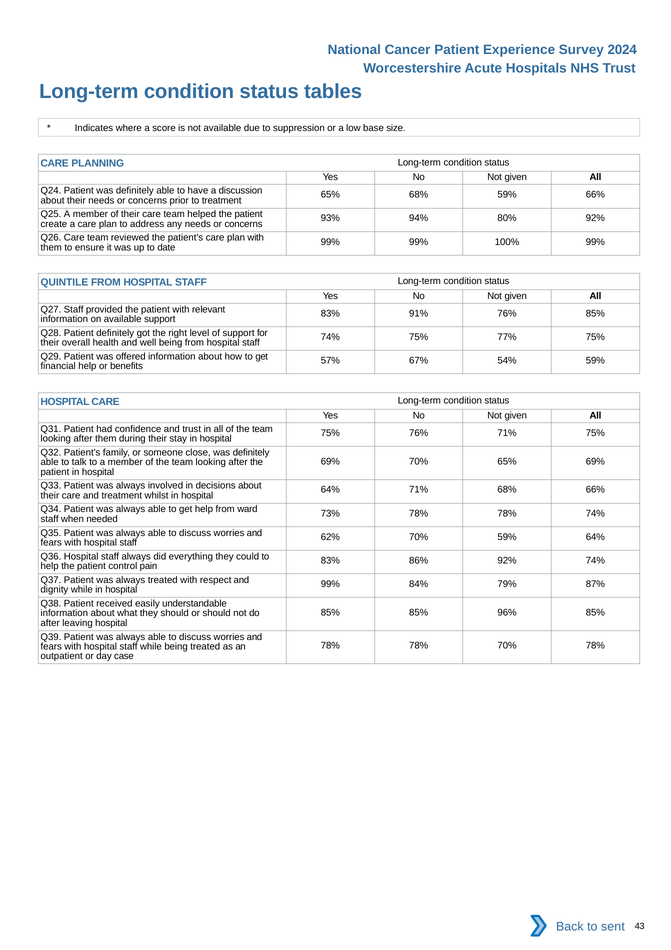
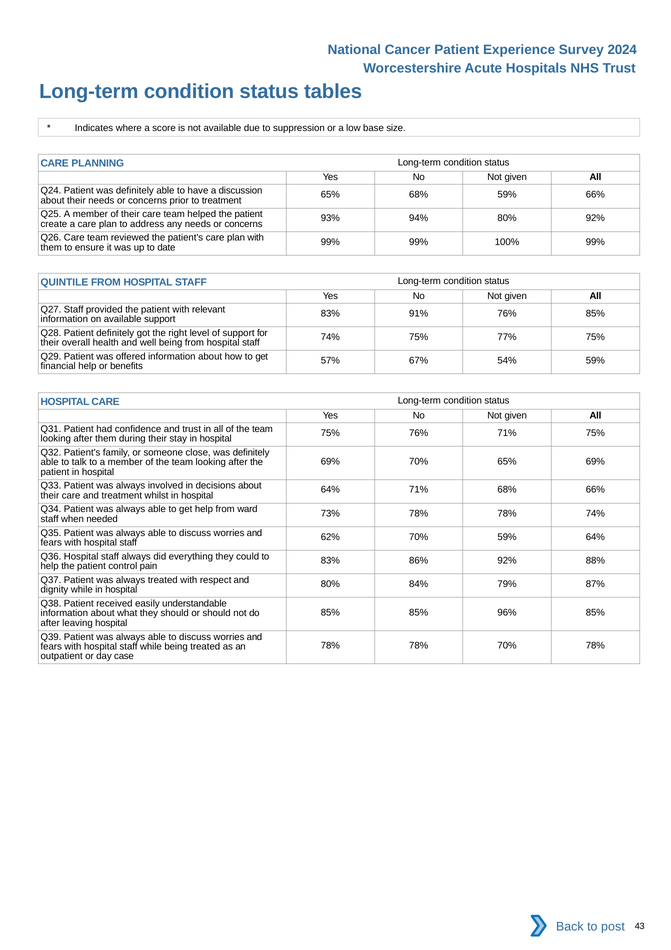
92% 74%: 74% -> 88% (595, 560)
99%: 99% -> 80% (330, 584)
sent: sent -> post (613, 926)
